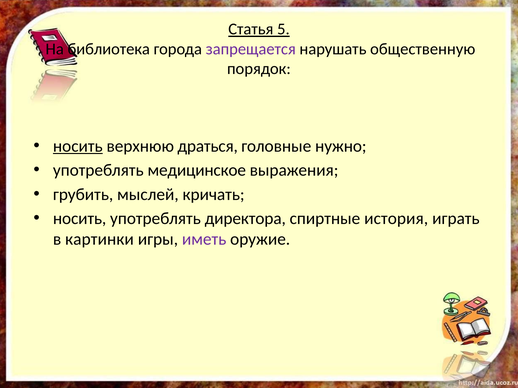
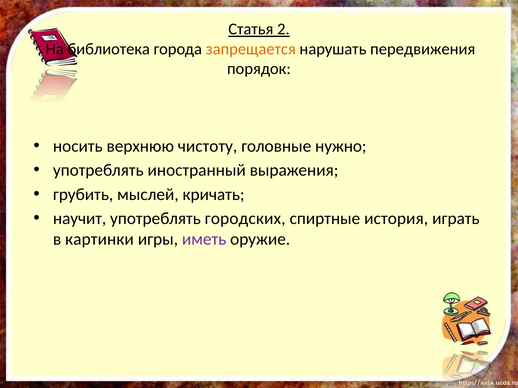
5: 5 -> 2 (283, 29)
запрещается colour: purple -> orange (251, 49)
общественную: общественную -> передвижения (423, 49)
носить underline: present -> none (78, 146)
драться: драться -> чистоту (208, 146)
медицинское: медицинское -> иностранный (197, 170)
носить: носить -> научит (80, 219)
директора: директора -> городских (245, 219)
